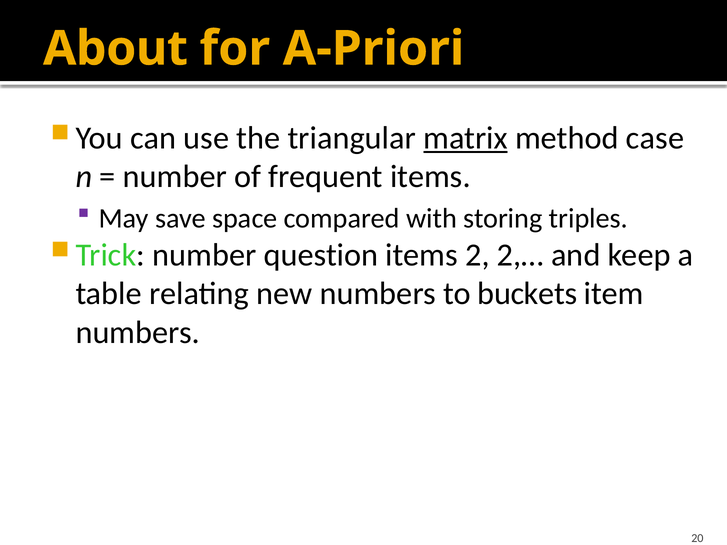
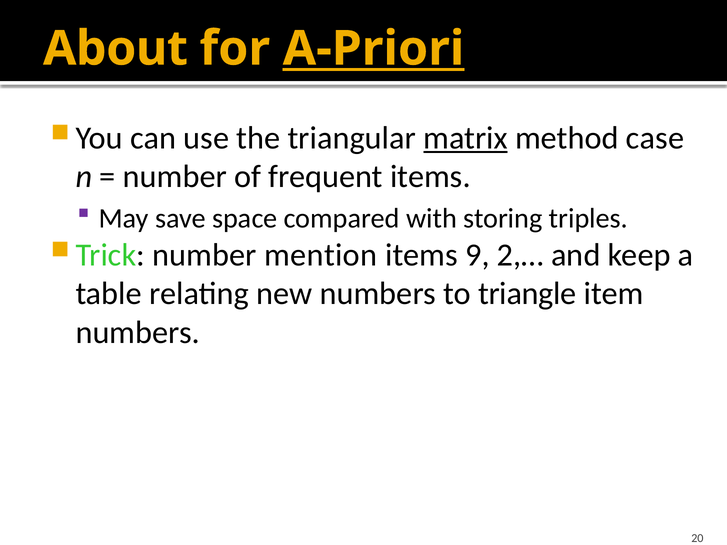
A-Priori underline: none -> present (374, 49)
question: question -> mention (321, 255)
2: 2 -> 9 (477, 255)
buckets: buckets -> triangle (527, 294)
